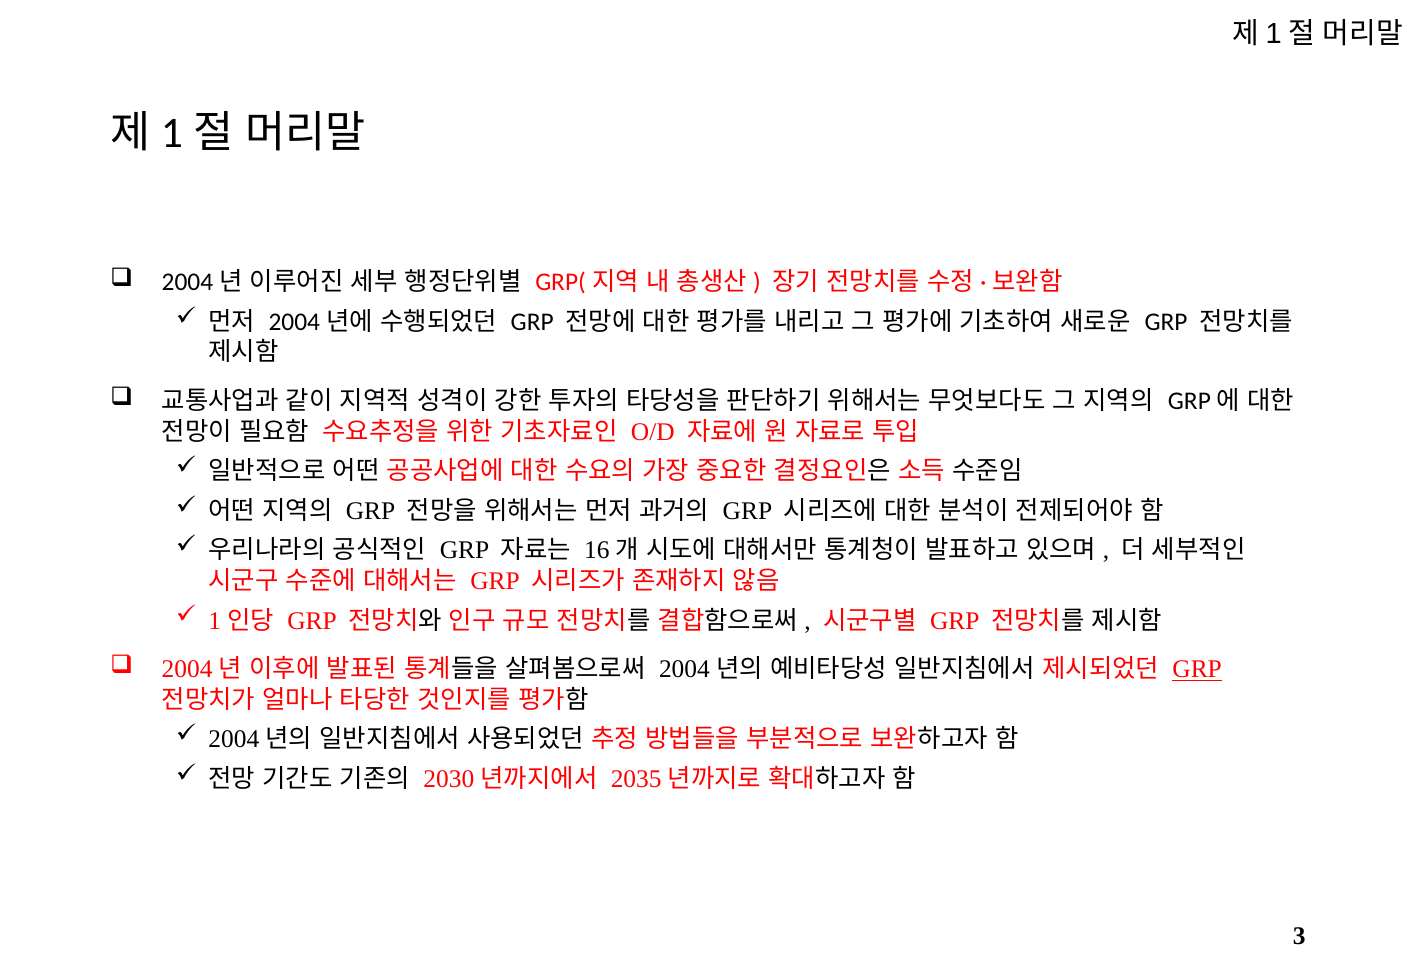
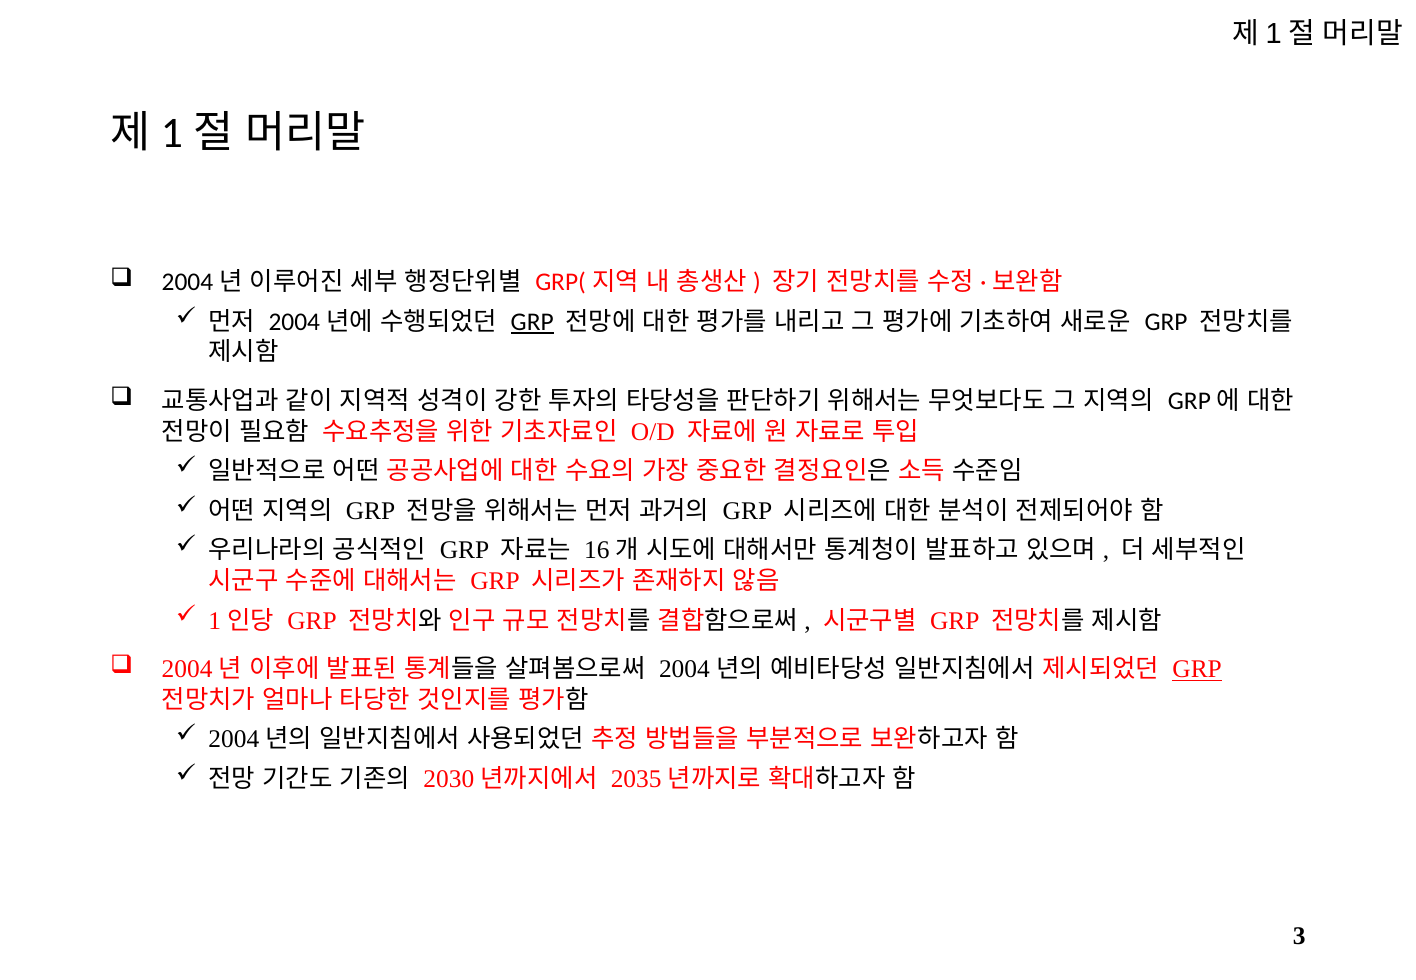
GRP underline: none -> present (532, 322)
